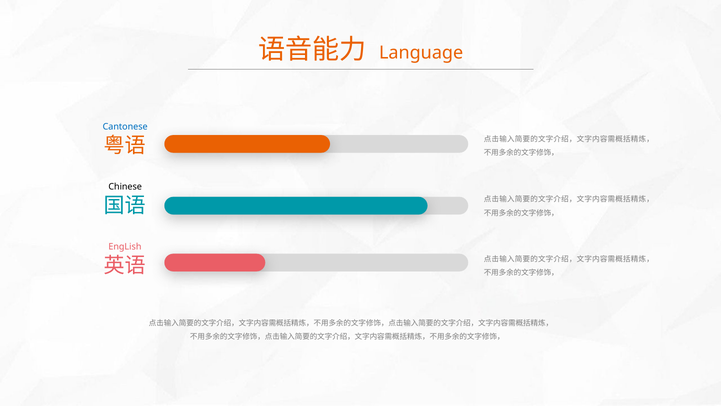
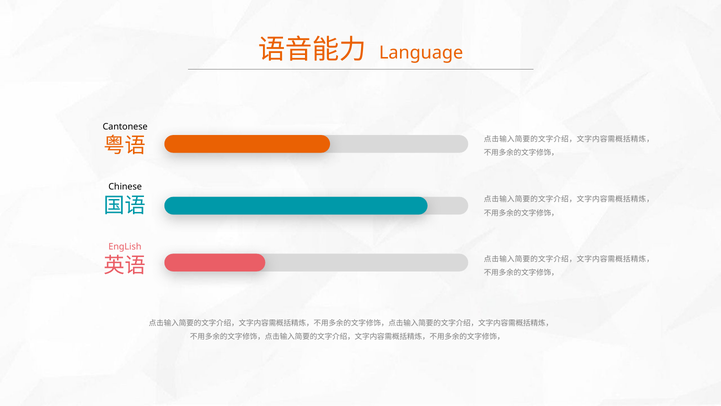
Cantonese colour: blue -> black (125, 127)
